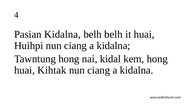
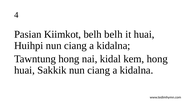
Pasian Kidalna: Kidalna -> Kiimkot (63, 34)
Kihtak: Kihtak -> Sakkik (52, 70)
